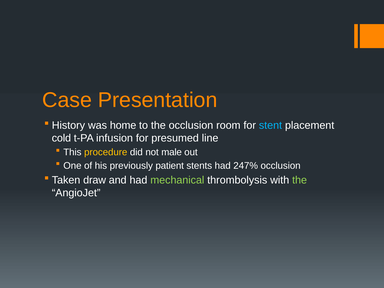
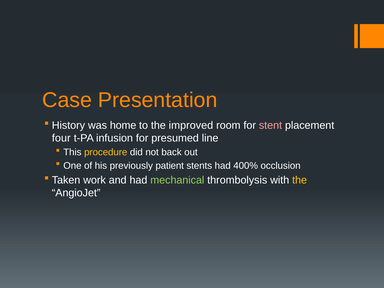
the occlusion: occlusion -> improved (191, 125)
stent colour: light blue -> pink (270, 125)
cold: cold -> four (61, 138)
male: male -> back (172, 152)
247%: 247% -> 400% (246, 166)
draw: draw -> work (95, 180)
the colour: light green -> yellow (300, 180)
